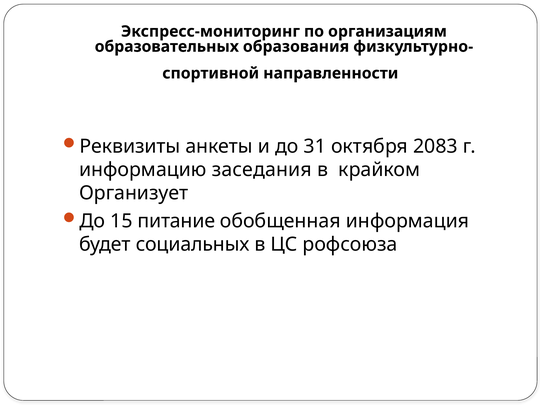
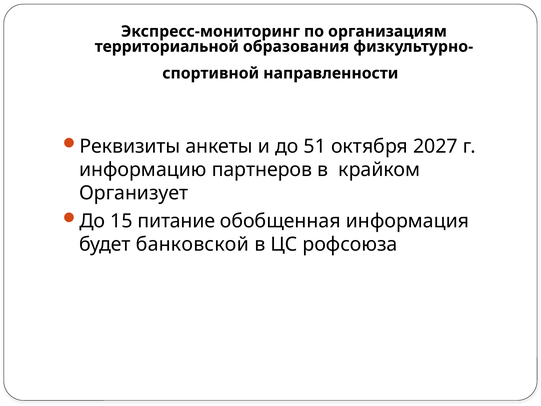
образовательных: образовательных -> территориальной (167, 47)
31: 31 -> 51 (315, 146)
2083: 2083 -> 2027 (435, 146)
заседания: заседания -> партнеров (262, 170)
социальных: социальных -> банковской (192, 244)
